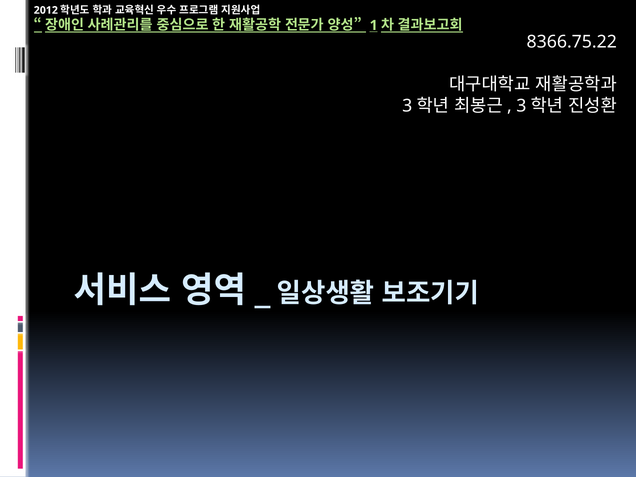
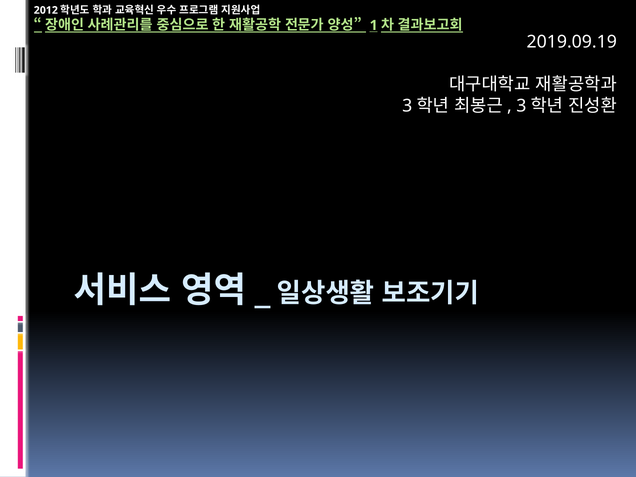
8366.75.22: 8366.75.22 -> 2019.09.19 (572, 42)
